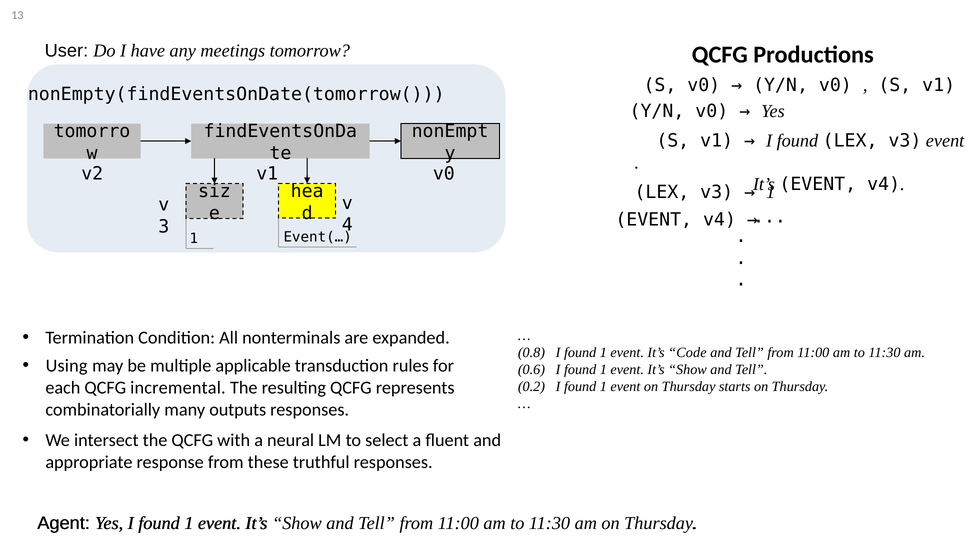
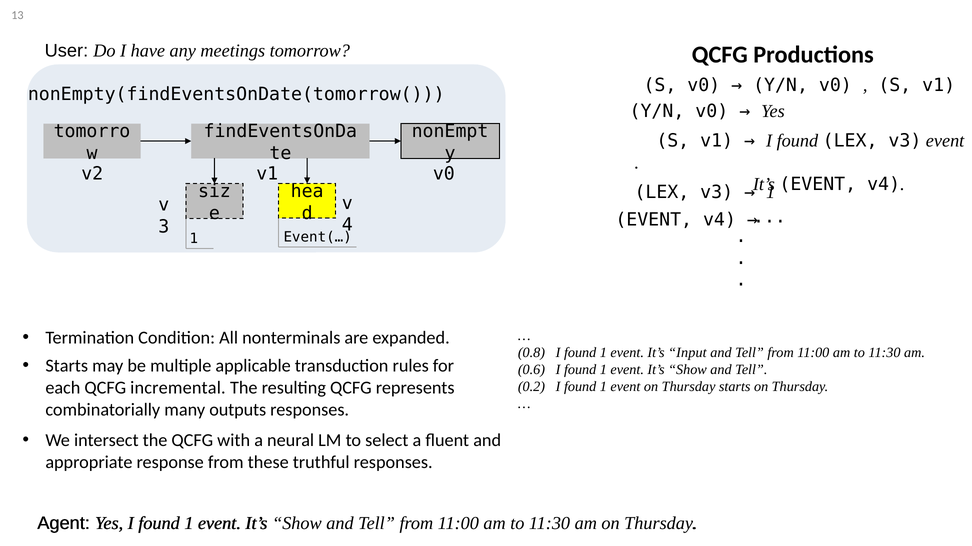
Code: Code -> Input (687, 353)
Using: Using -> Starts (67, 366)
